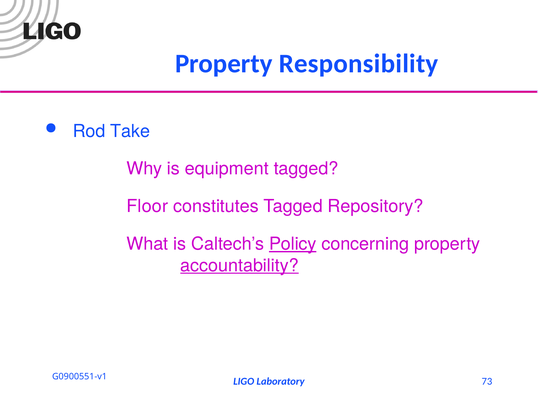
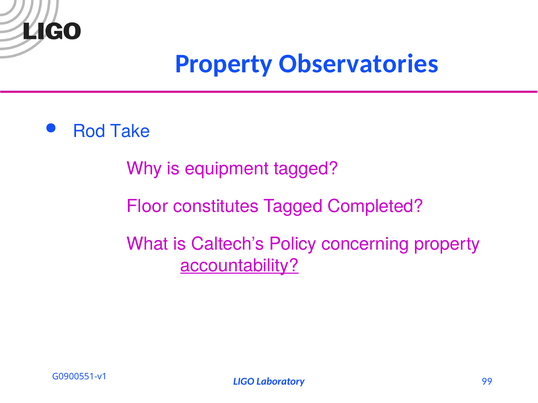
Responsibility: Responsibility -> Observatories (359, 64)
Repository: Repository -> Completed (375, 207)
Policy underline: present -> none (293, 244)
73: 73 -> 99 (487, 382)
